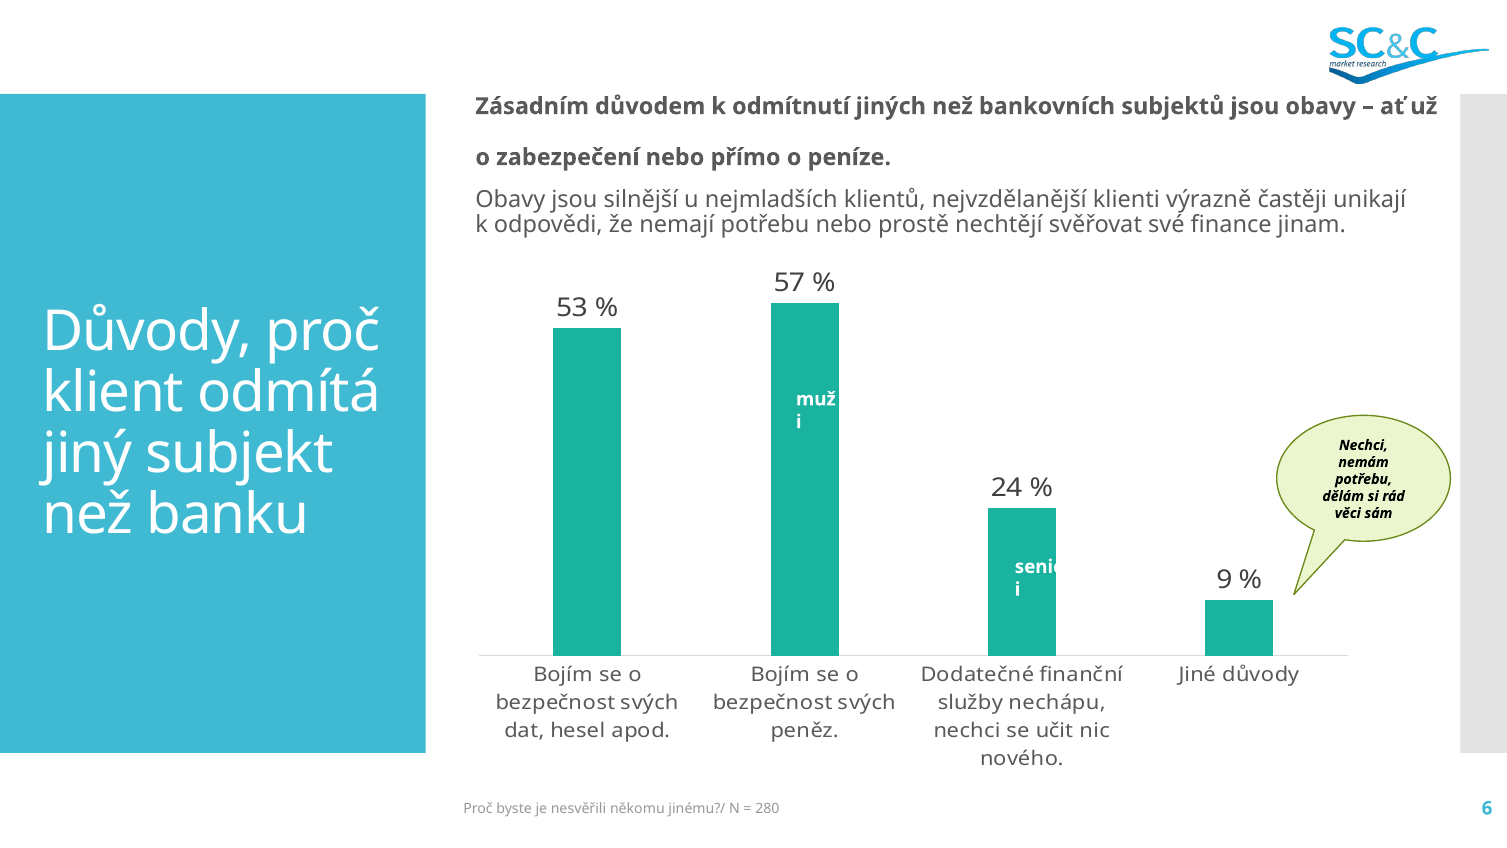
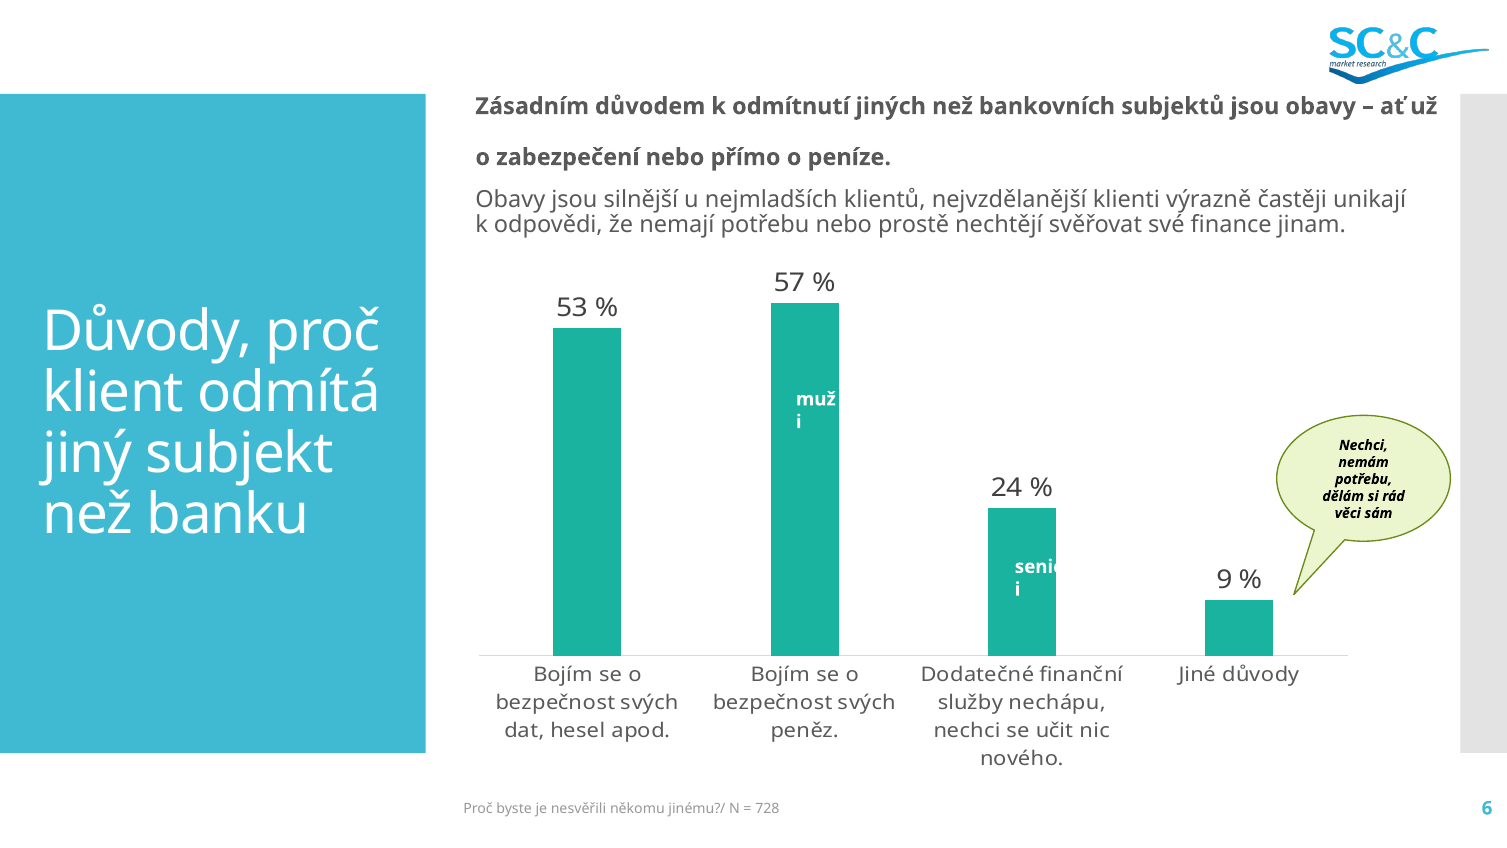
280: 280 -> 728 (767, 808)
